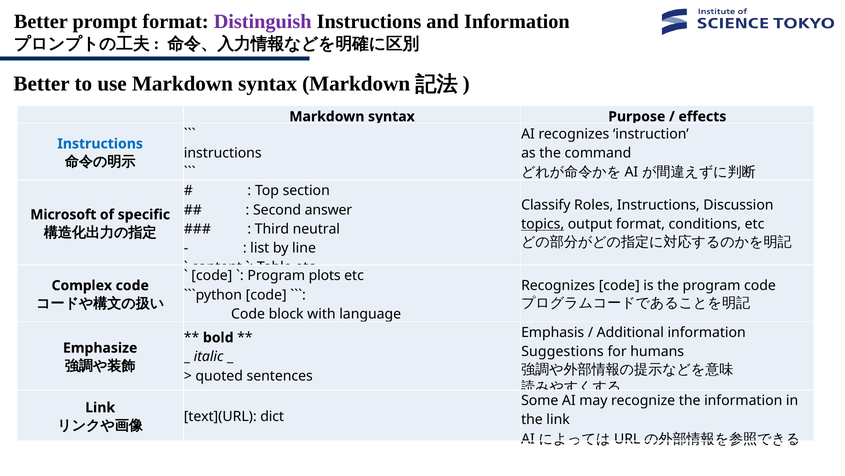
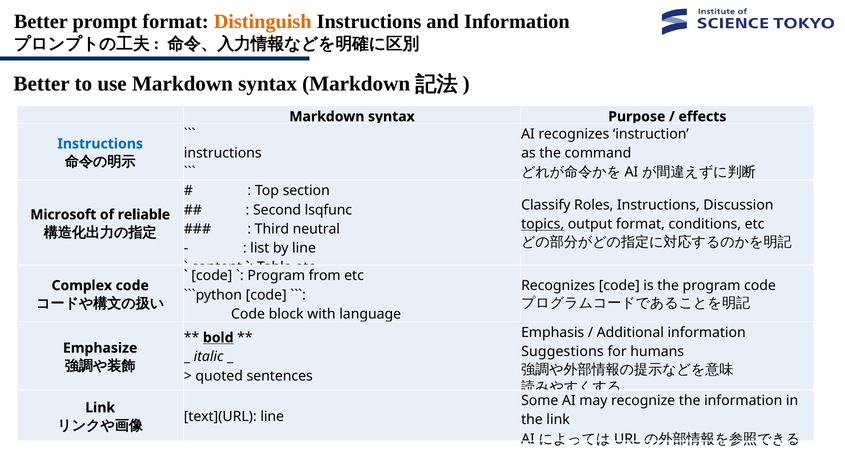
Distinguish colour: purple -> orange (263, 22)
answer: answer -> lsqfunc (328, 210)
specific: specific -> reliable (144, 214)
plots: plots -> from (325, 275)
bold underline: none -> present (218, 337)
text](URL dict: dict -> line (272, 416)
